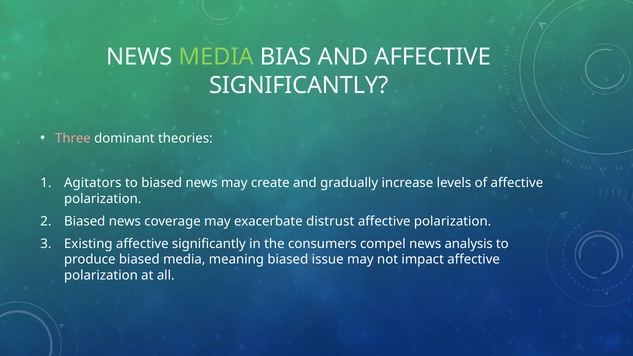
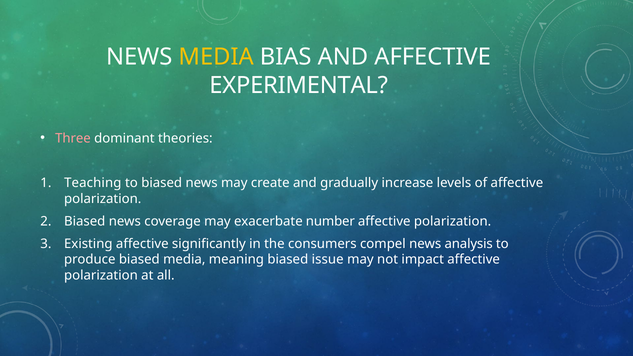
MEDIA colour: light green -> yellow (216, 57)
SIGNIFICANTLY: SIGNIFICANTLY -> EXPERIMENTAL (299, 85)
Agitators: Agitators -> Teaching (93, 183)
distrust: distrust -> number (330, 221)
